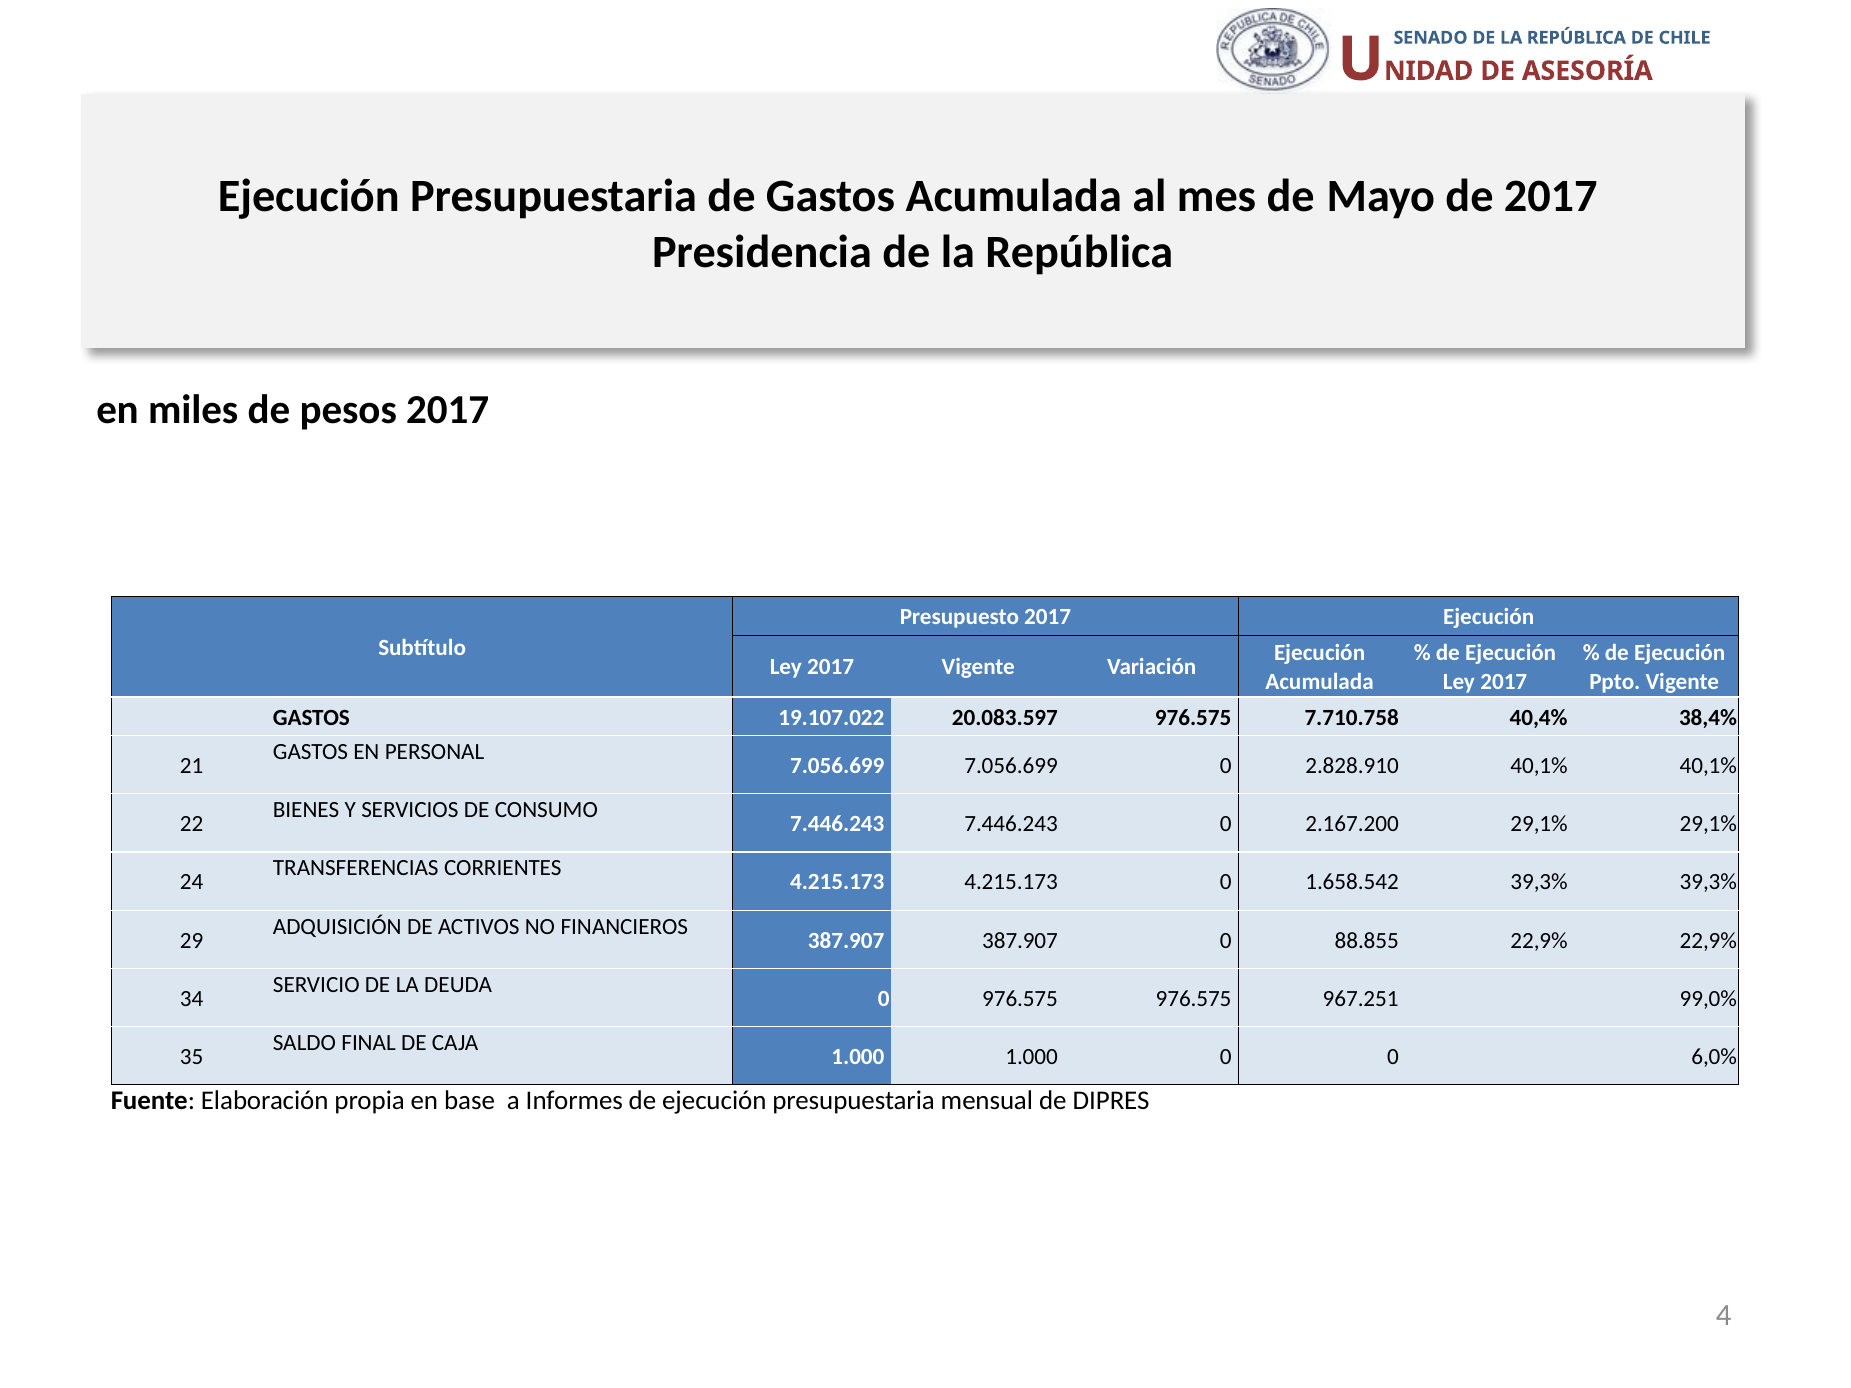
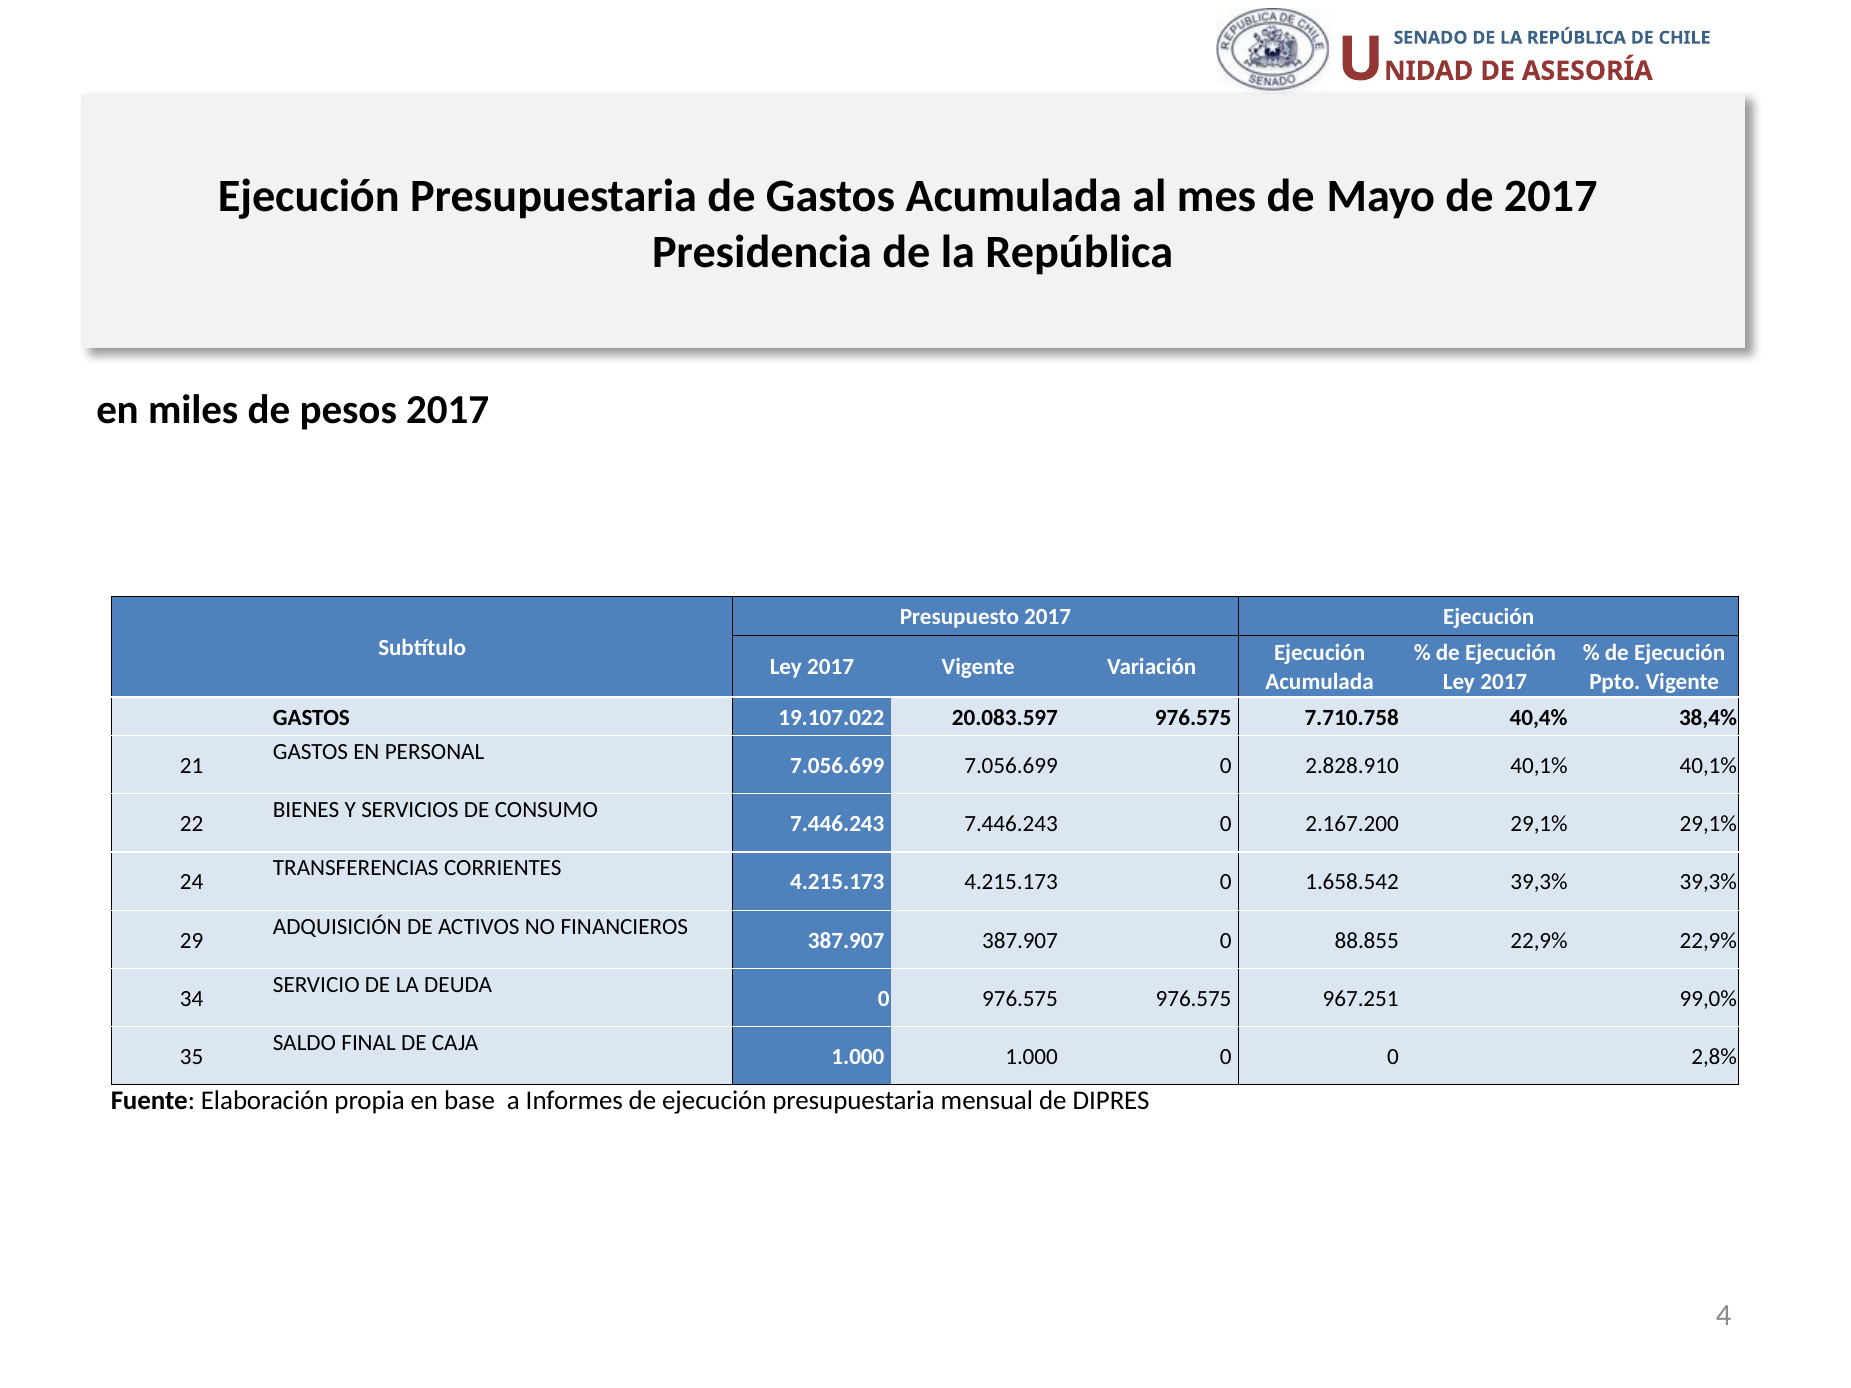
6,0%: 6,0% -> 2,8% (1714, 1057)
